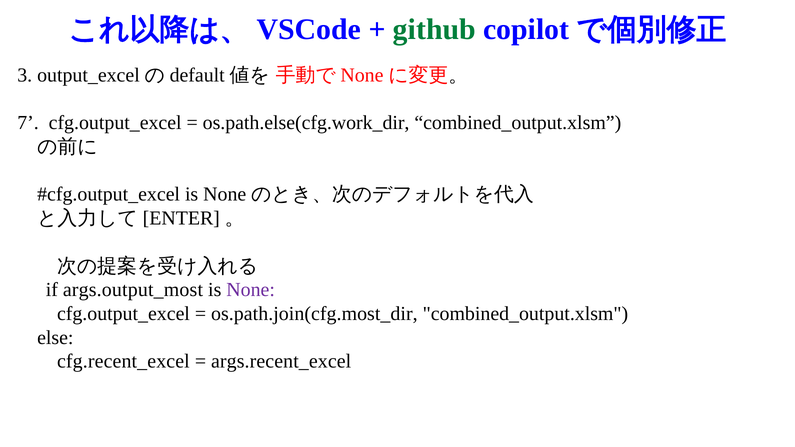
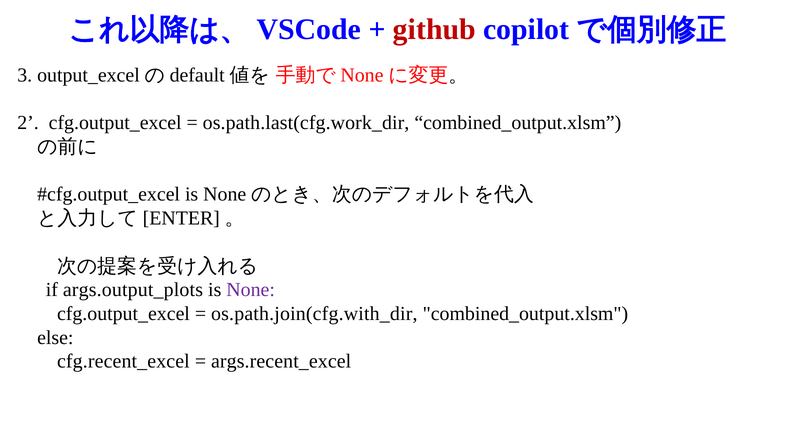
github colour: green -> red (434, 29)
7: 7 -> 2 (28, 123)
os.path.else(cfg.work_dir: os.path.else(cfg.work_dir -> os.path.last(cfg.work_dir (306, 123)
args.output_most: args.output_most -> args.output_plots (133, 290)
os.path.join(cfg.most_dir: os.path.join(cfg.most_dir -> os.path.join(cfg.with_dir (314, 314)
